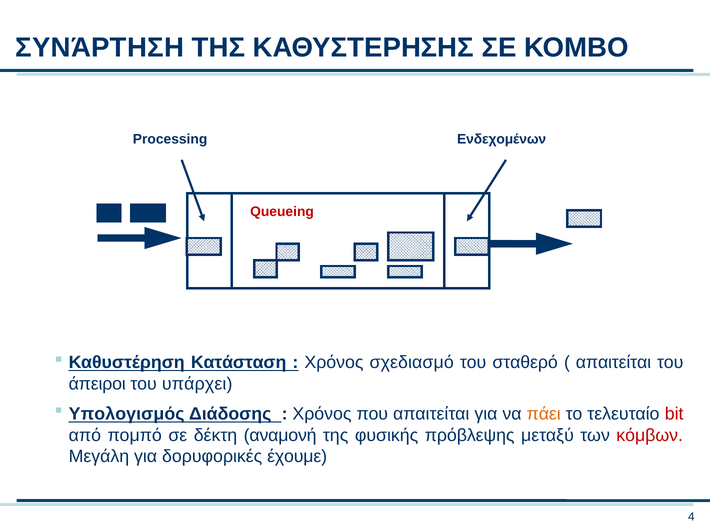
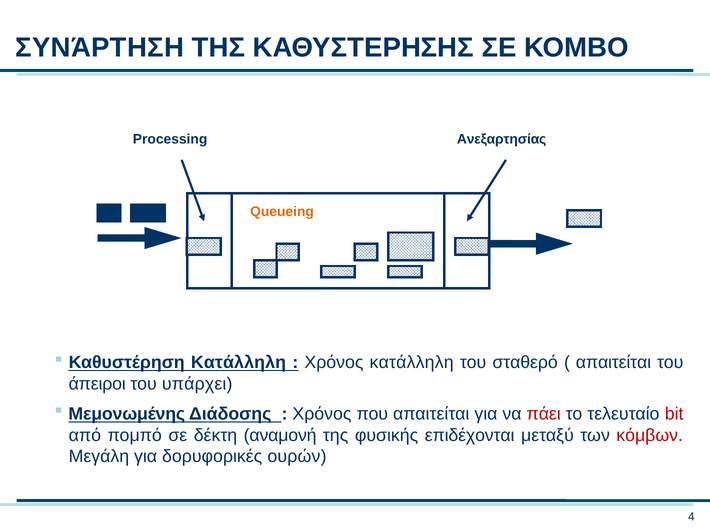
Ενδεχομένων: Ενδεχομένων -> Ανεξαρτησίας (502, 139)
Queueing colour: red -> orange (282, 212)
Καθυστέρηση Κατάσταση: Κατάσταση -> Κατάλληλη (238, 363)
Χρόνος σχεδιασμό: σχεδιασμό -> κατάλληλη (412, 363)
Υπολογισμός: Υπολογισμός -> Μεμονωμένης (127, 414)
πάει colour: orange -> red (544, 414)
πρόβλεψης: πρόβλεψης -> επιδέχονται (470, 436)
έχουμε: έχουμε -> ουρών (297, 457)
